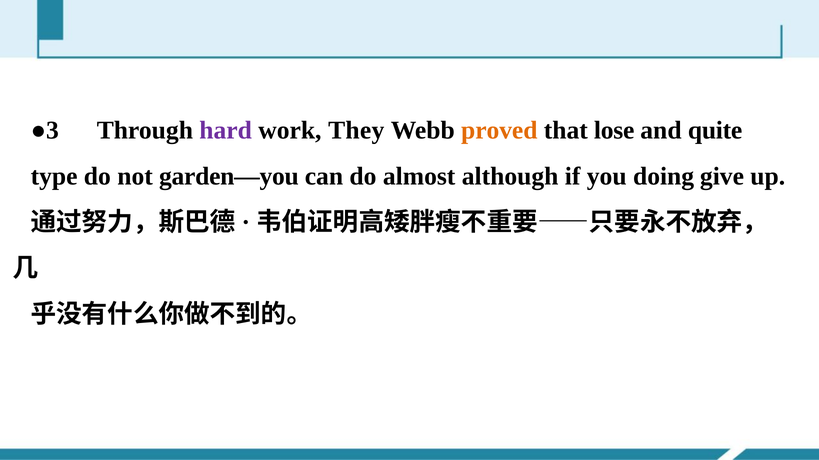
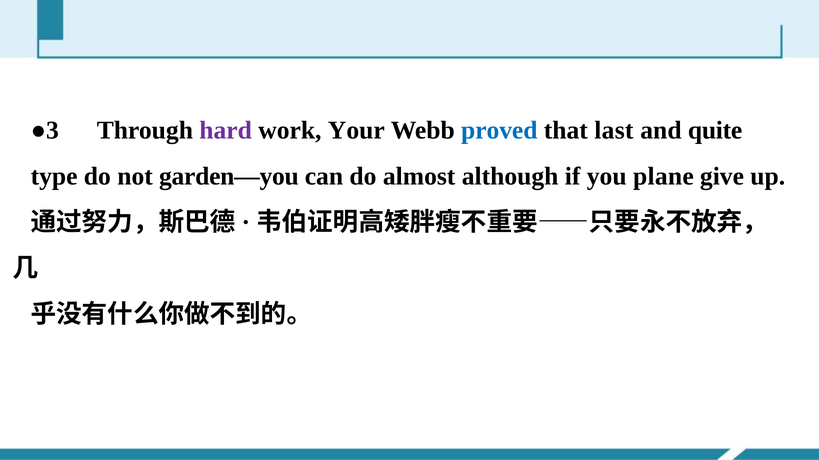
They: They -> Your (356, 130)
proved colour: orange -> blue (499, 130)
lose: lose -> last (614, 130)
doing: doing -> plane (663, 176)
